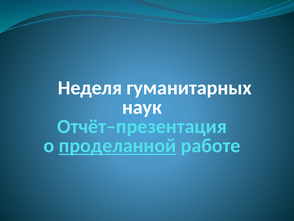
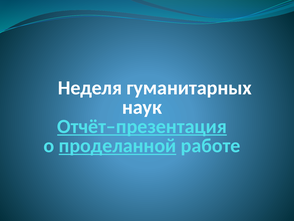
Отчёт–презентация underline: none -> present (142, 126)
